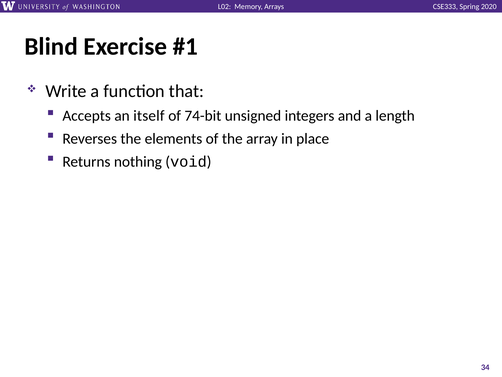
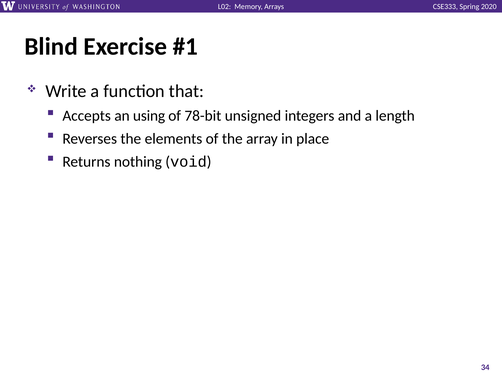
itself: itself -> using (149, 116)
74-bit: 74-bit -> 78-bit (203, 116)
